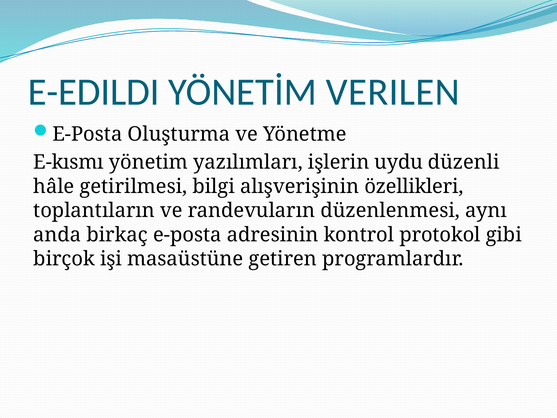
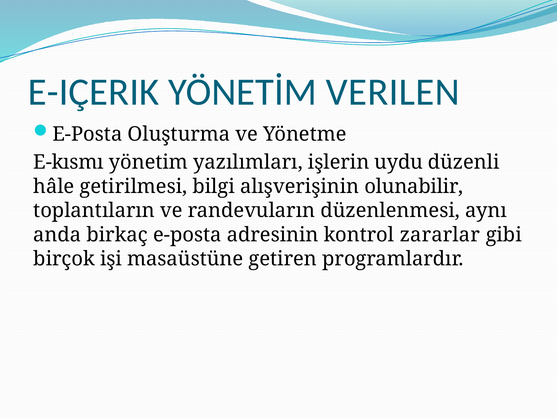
E-EDILDI: E-EDILDI -> E-IÇERIK (94, 92)
özellikleri: özellikleri -> olunabilir (414, 186)
protokol: protokol -> zararlar (440, 235)
